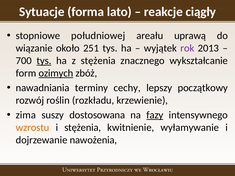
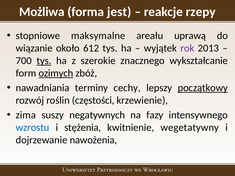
Sytuacje: Sytuacje -> Możliwa (42, 12)
lato: lato -> jest (119, 12)
ciągły: ciągły -> rzepy (201, 12)
południowej: południowej -> maksymalne (98, 36)
251: 251 -> 612 (91, 48)
z stężenia: stężenia -> szerokie (98, 61)
początkowy underline: none -> present (203, 88)
rozkładu: rozkładu -> częstości (93, 100)
dostosowana: dostosowana -> negatywnych (97, 115)
fazy underline: present -> none (155, 115)
wzrostu colour: orange -> blue (33, 128)
wyłamywanie: wyłamywanie -> wegetatywny (190, 128)
